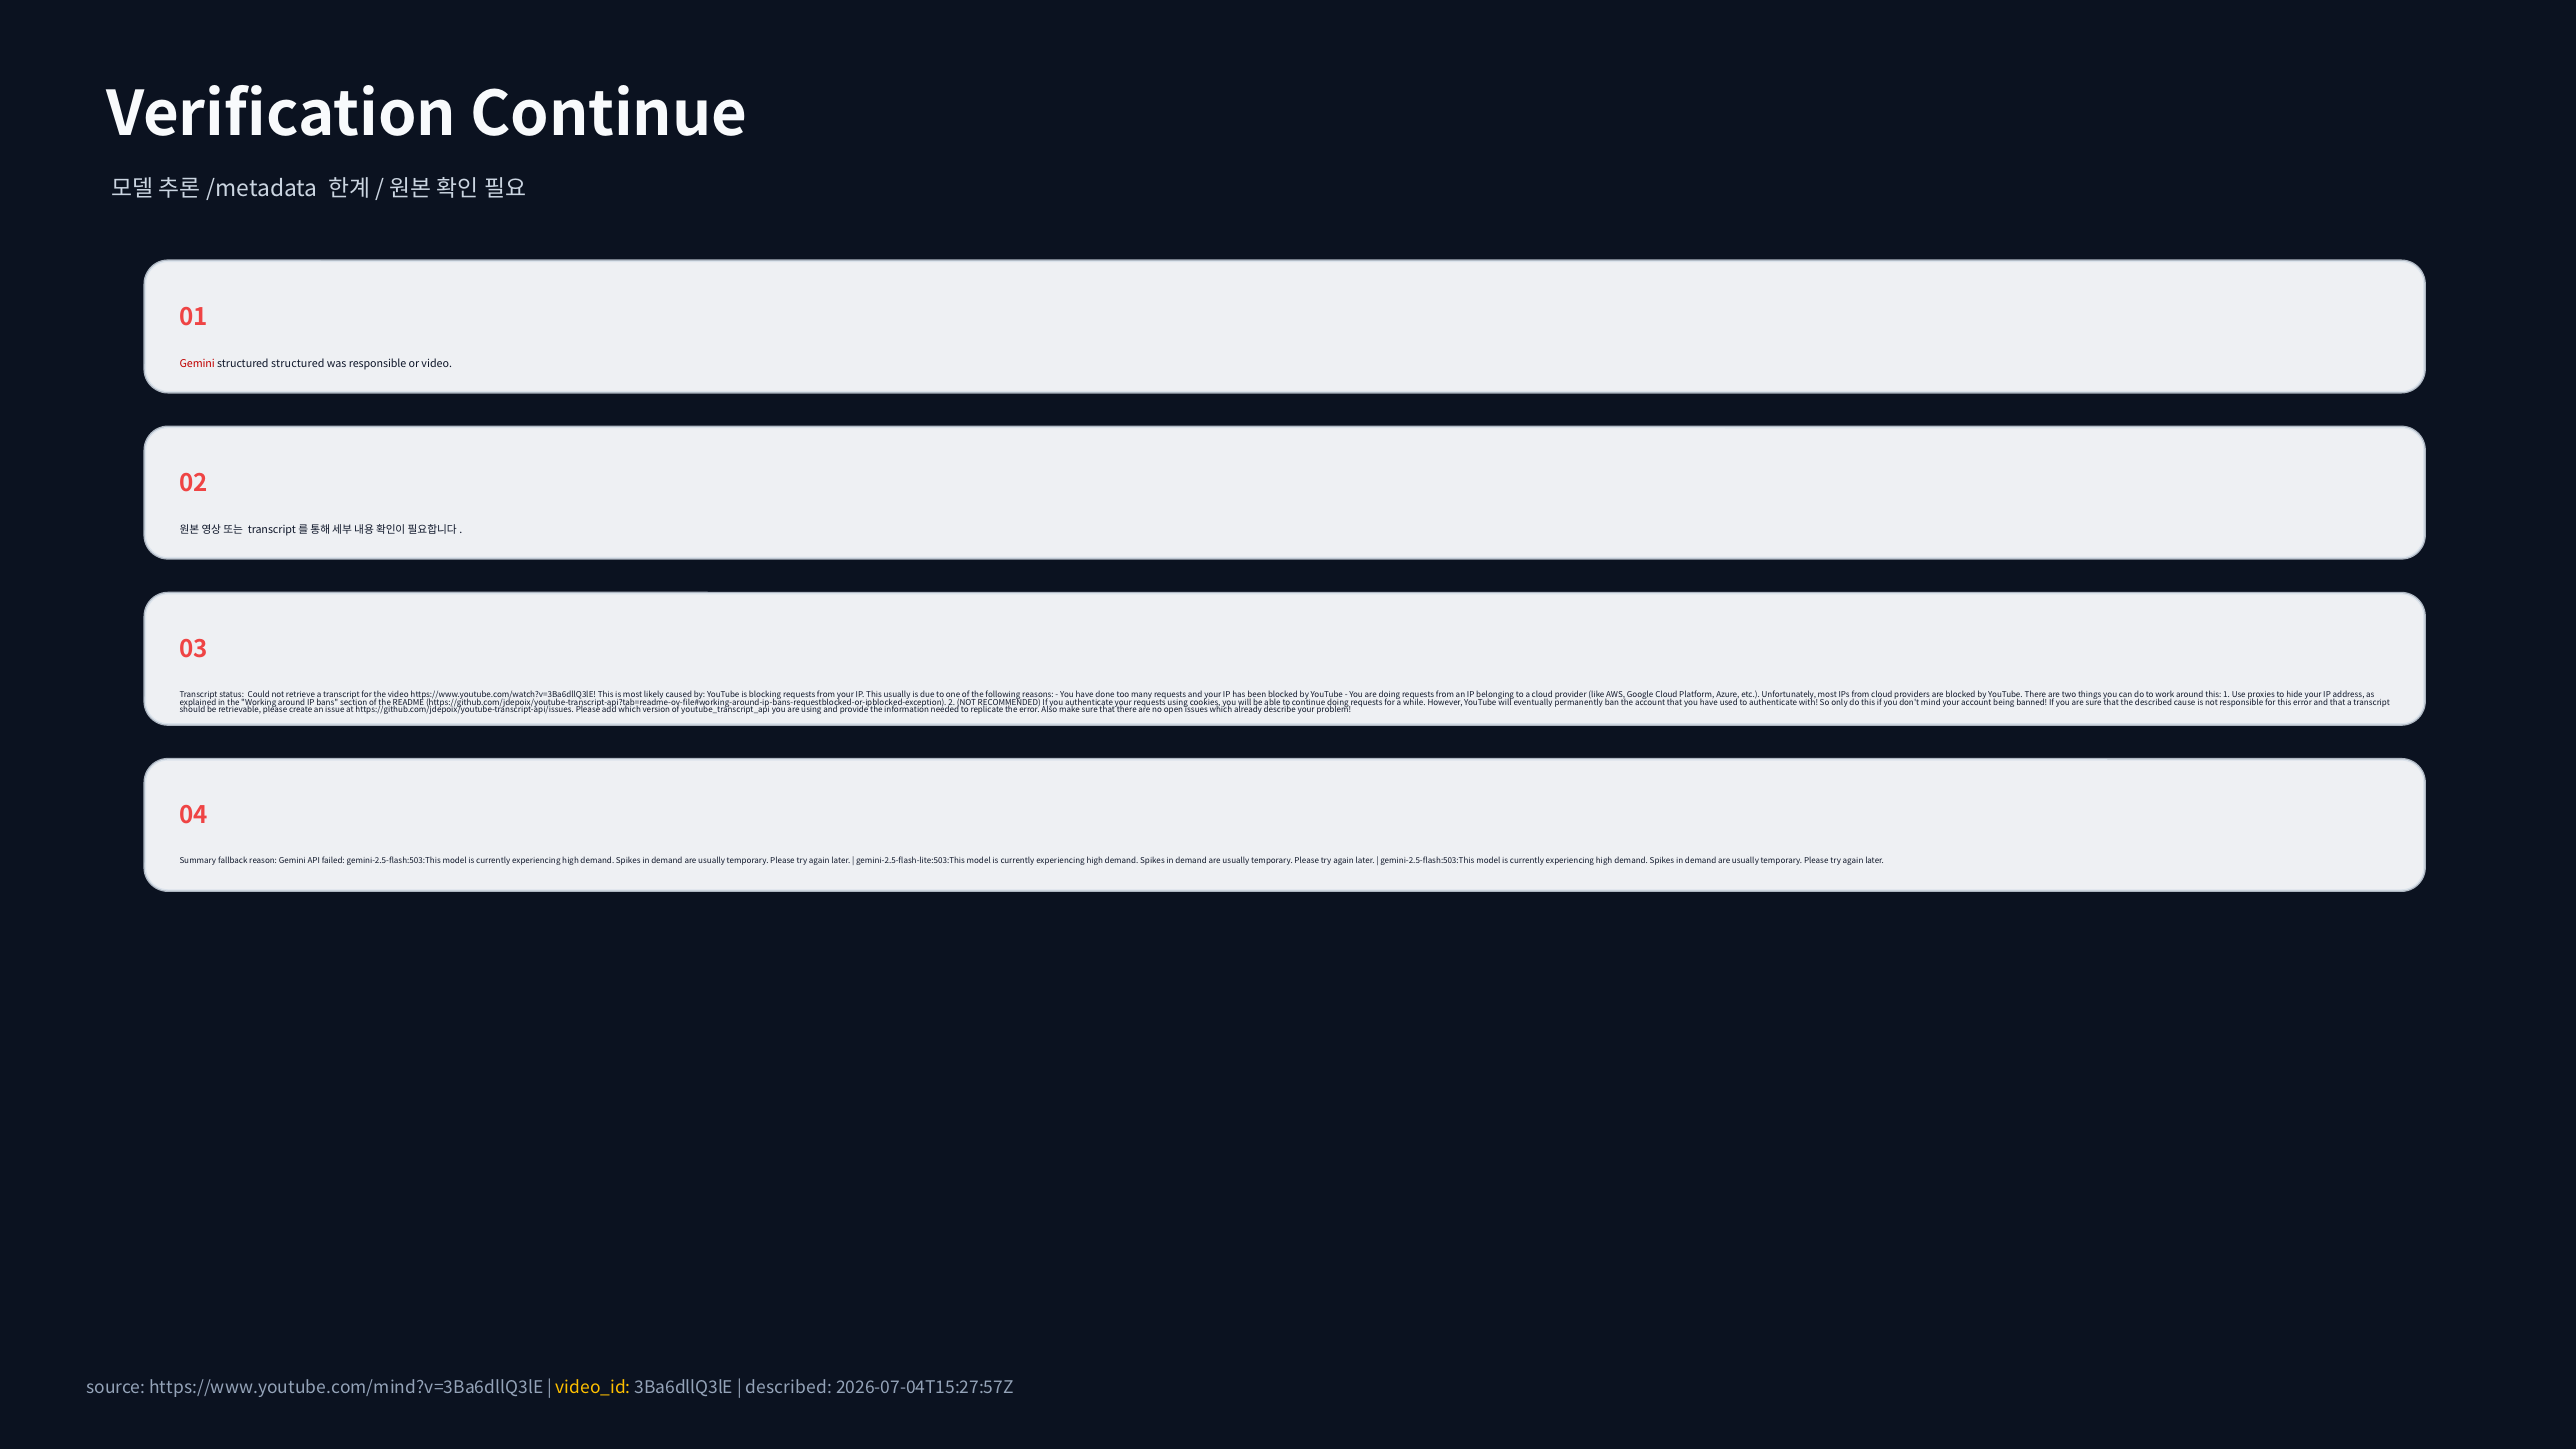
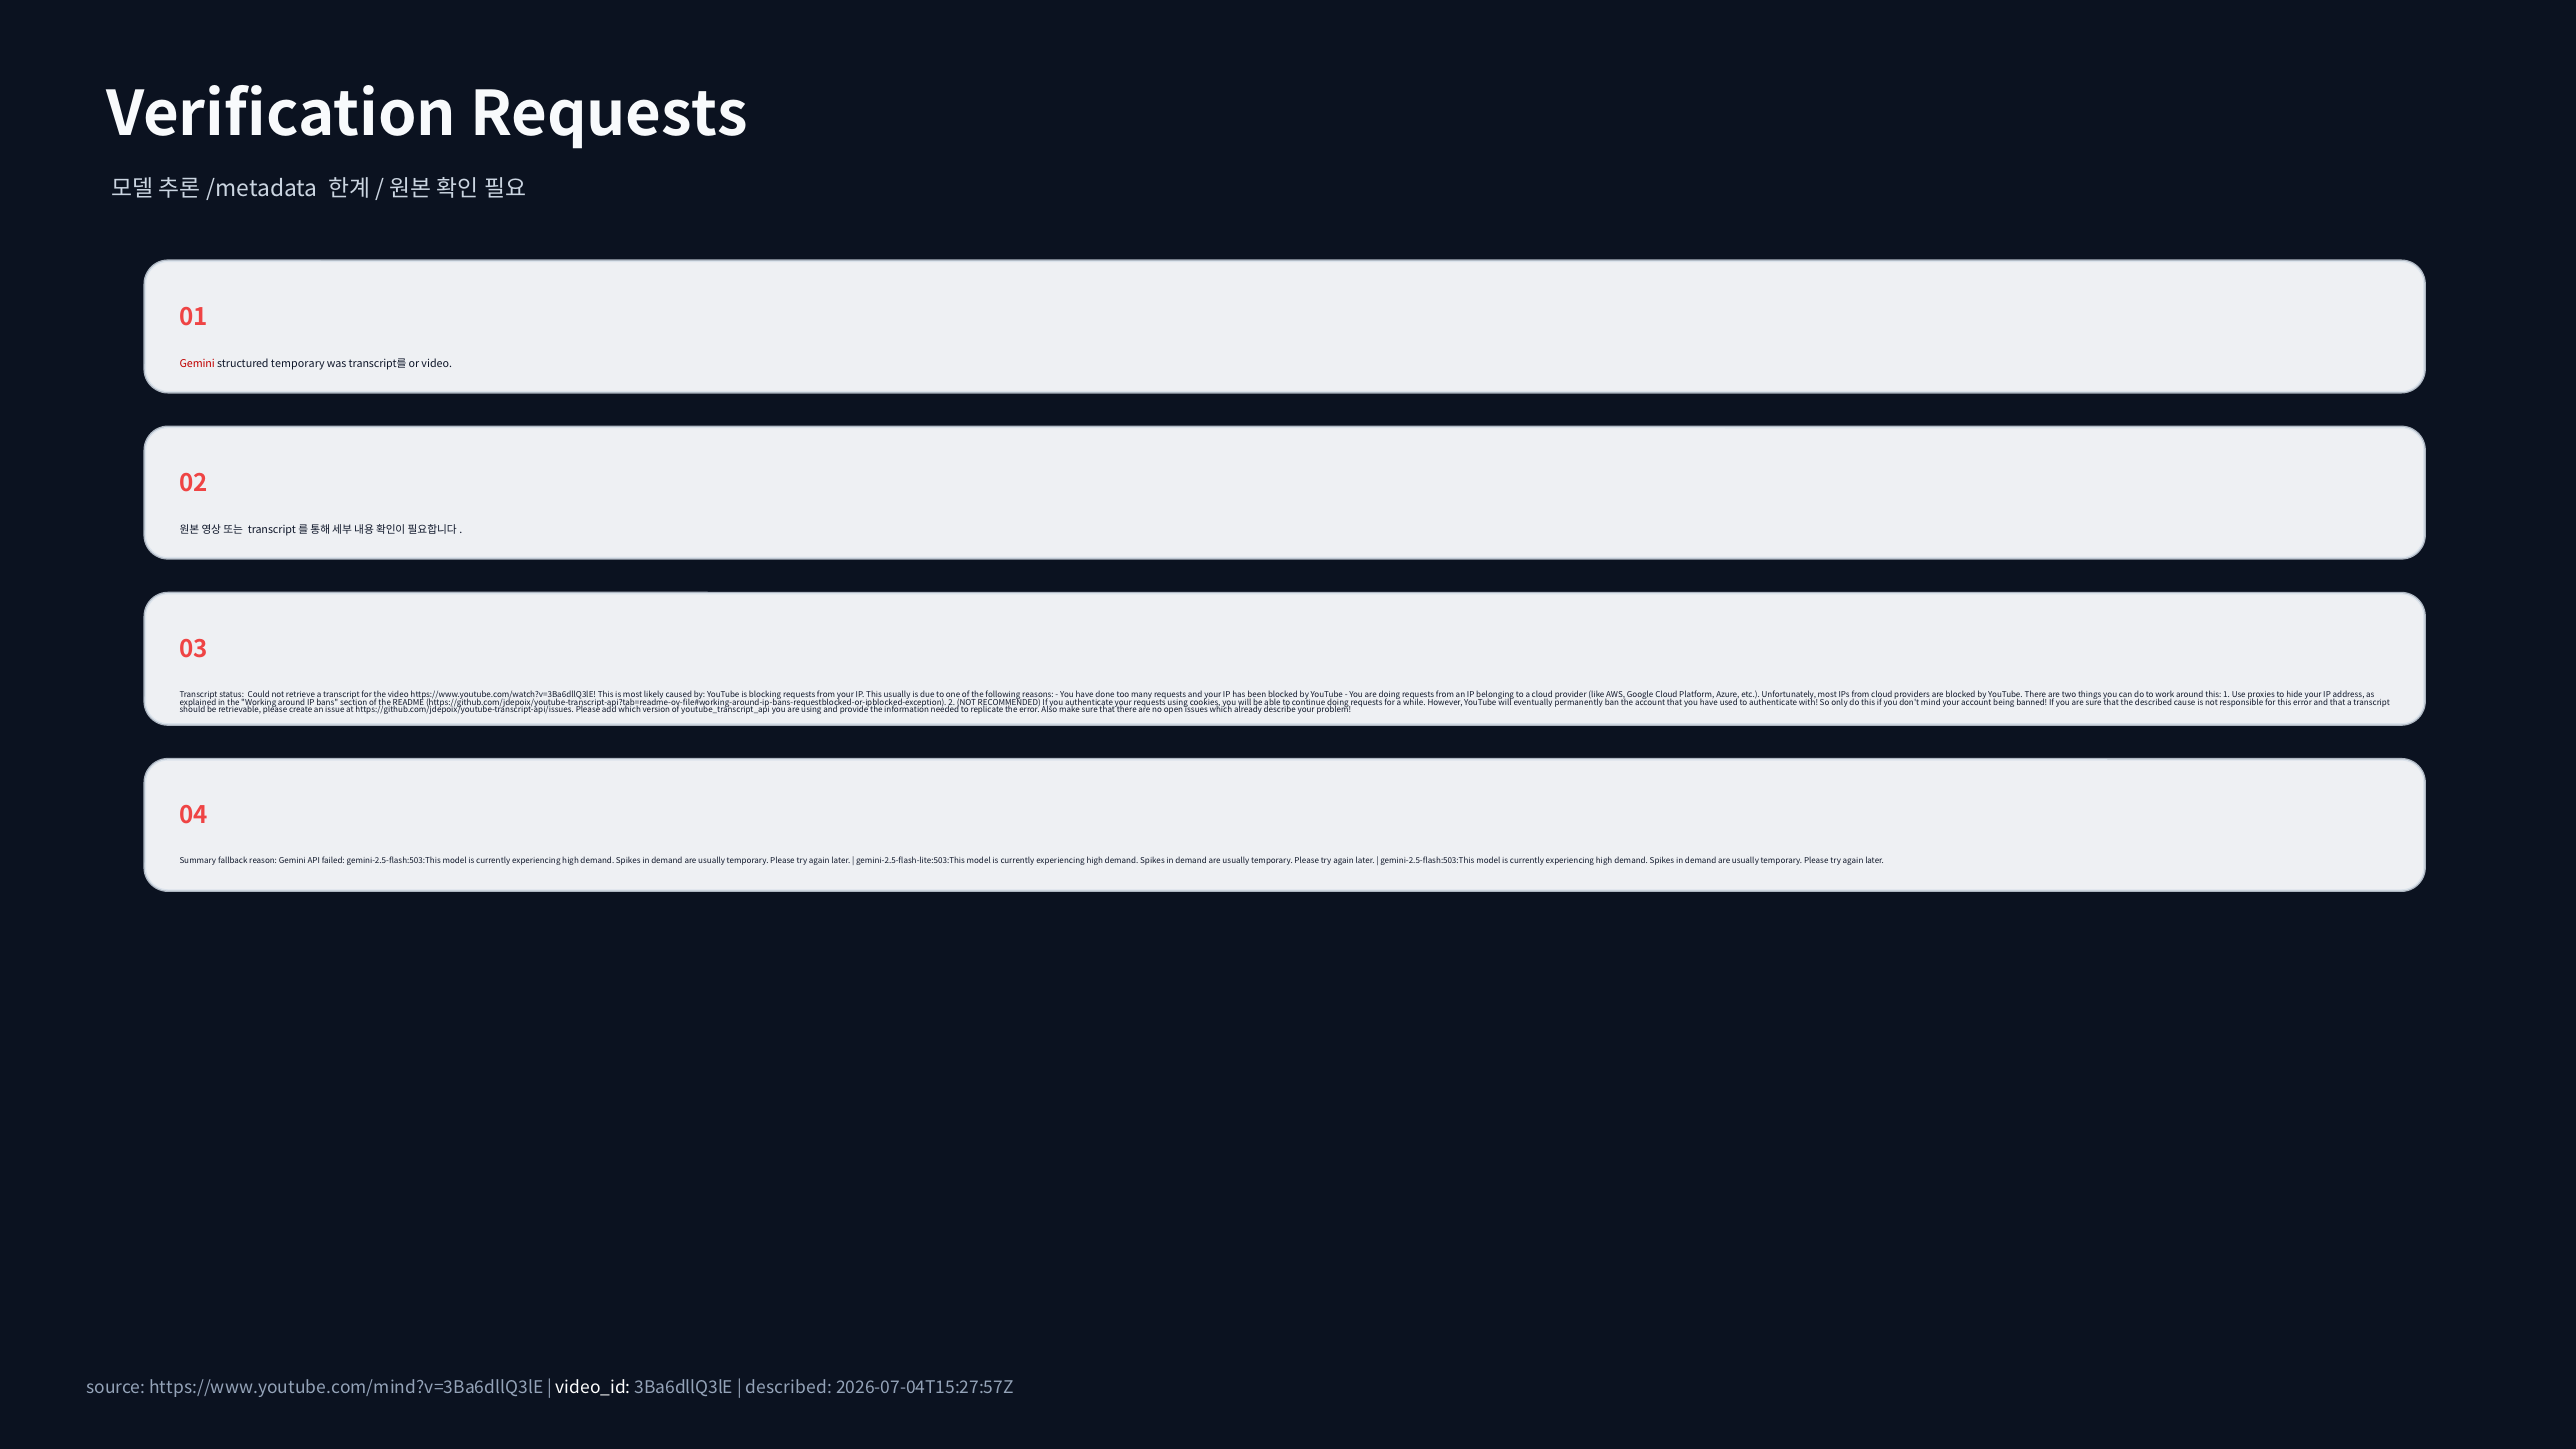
Verification Continue: Continue -> Requests (609, 115)
structured structured: structured -> temporary (298, 364)
was responsible: responsible -> transcript를 (378, 364)
video_id colour: yellow -> white (593, 1387)
